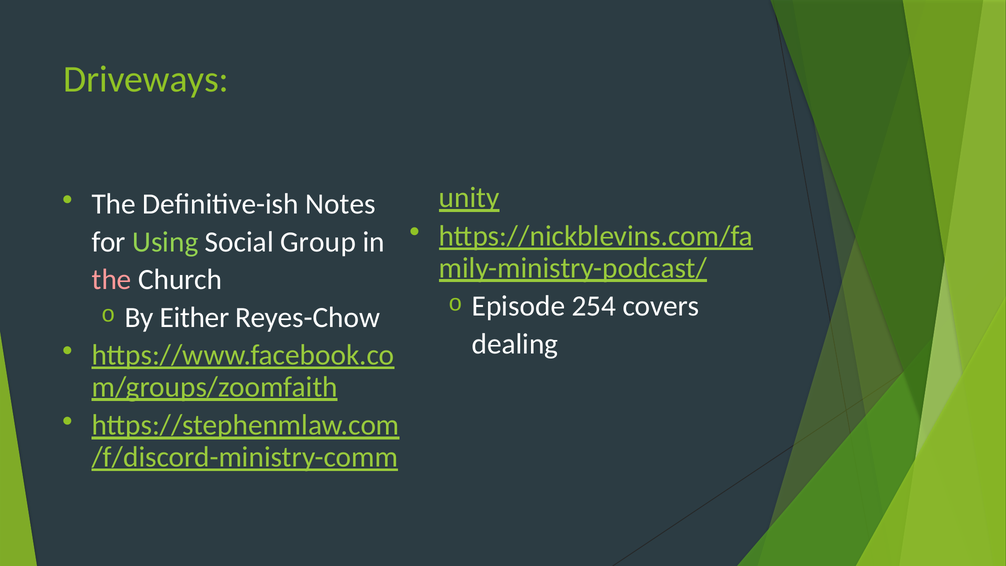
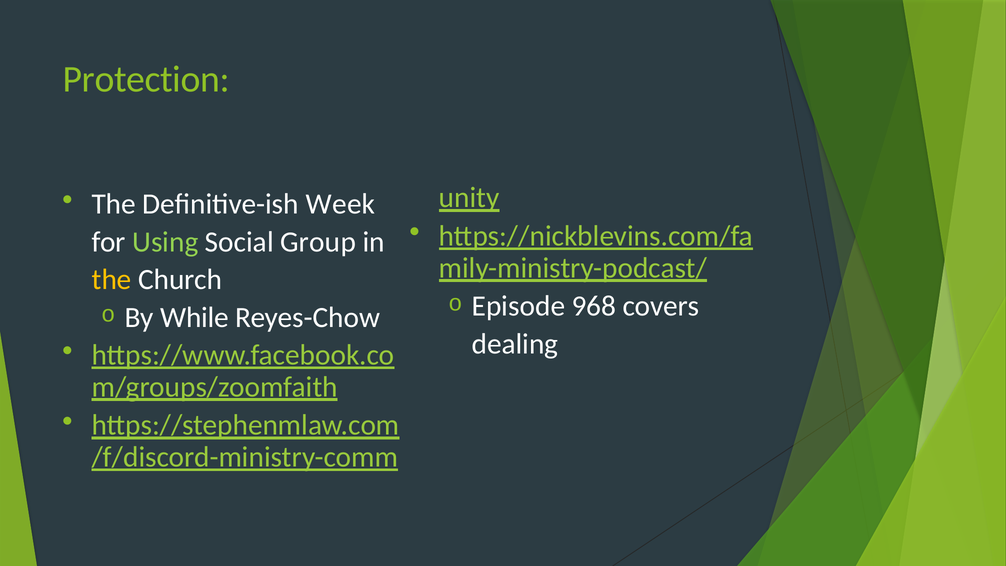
Driveways: Driveways -> Protection (146, 79)
Notes: Notes -> Week (341, 204)
the colour: pink -> yellow (112, 280)
254: 254 -> 968 (594, 306)
Either: Either -> While (194, 317)
